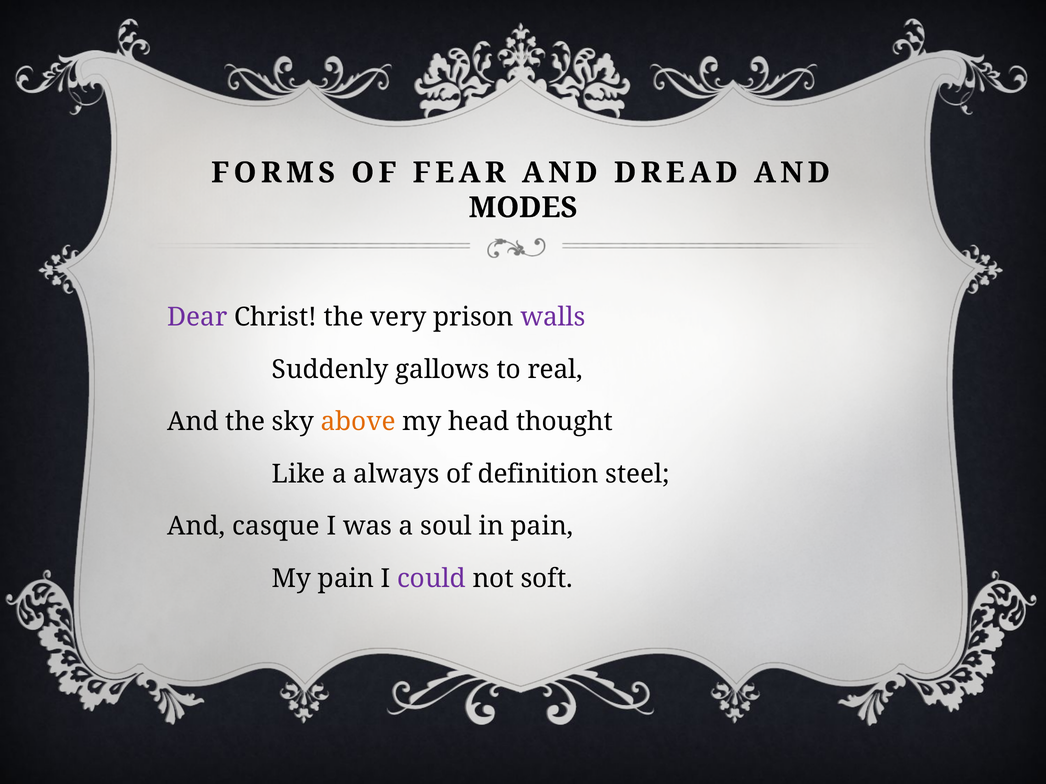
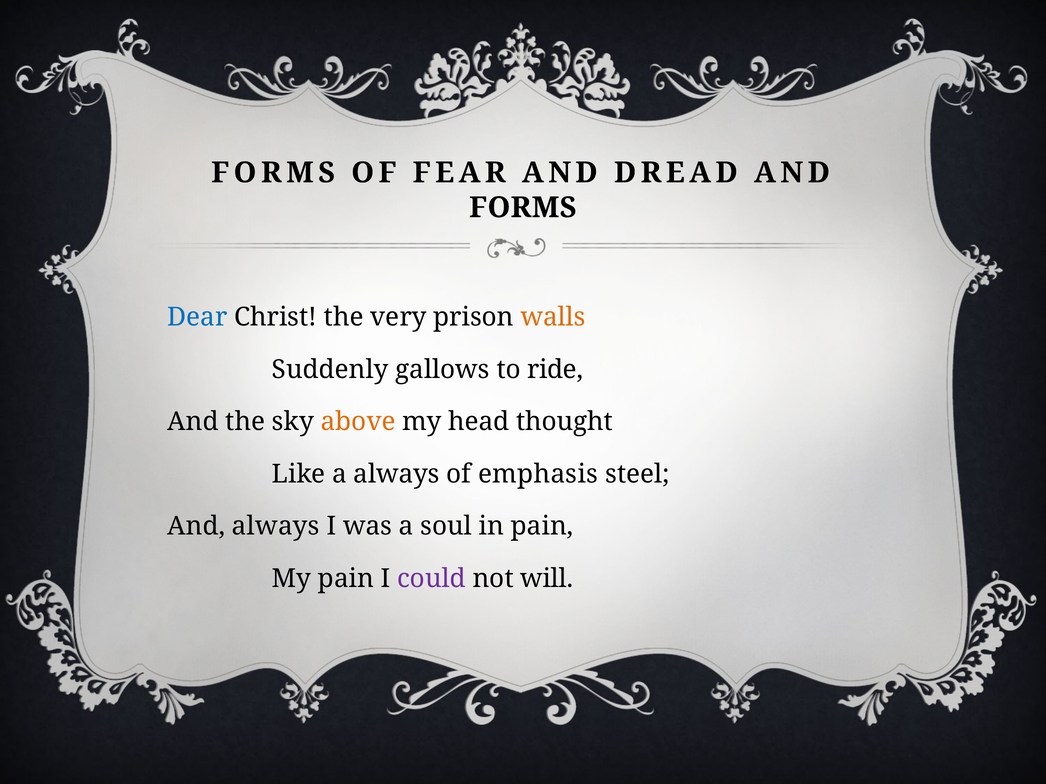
MODES: MODES -> FORMS (523, 208)
Dear colour: purple -> blue (197, 317)
walls colour: purple -> orange (553, 317)
real: real -> ride (555, 370)
definition: definition -> emphasis (538, 474)
And casque: casque -> always (276, 527)
soft: soft -> will (547, 579)
